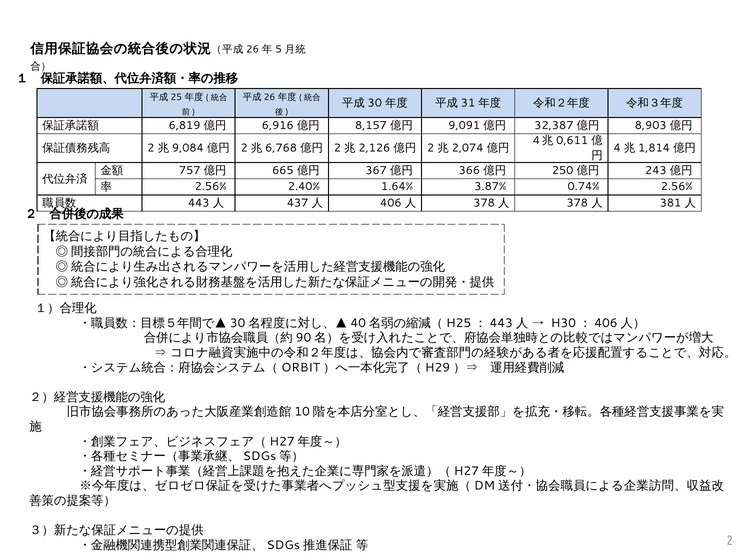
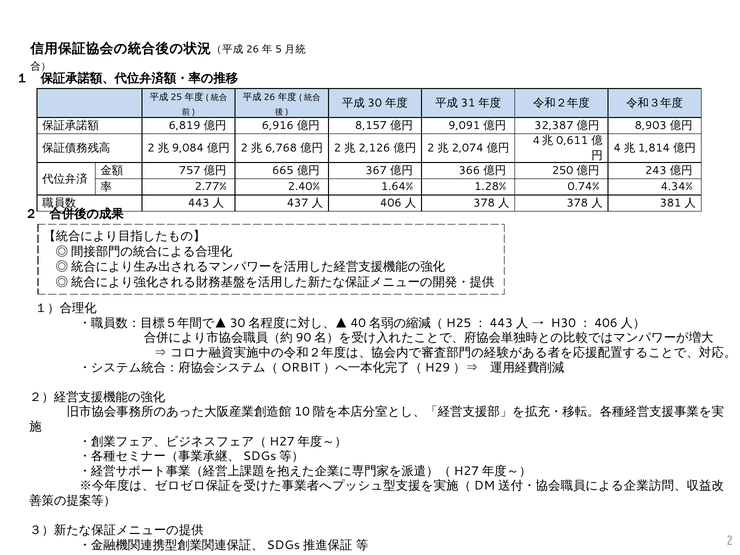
2.56%: 2.56% -> 2.77% (211, 187)
3.87%: 3.87% -> 1.28% (490, 187)
0.74% 2.56%: 2.56% -> 4.34% (677, 187)
